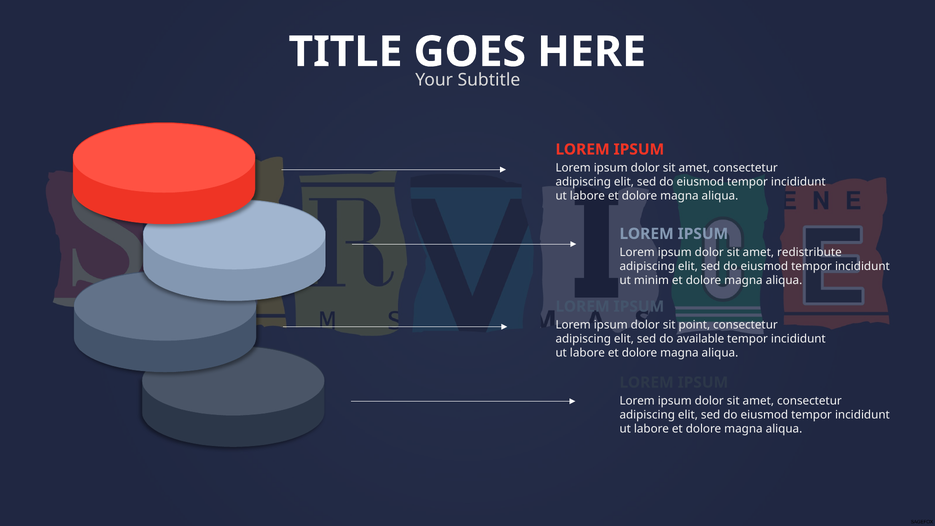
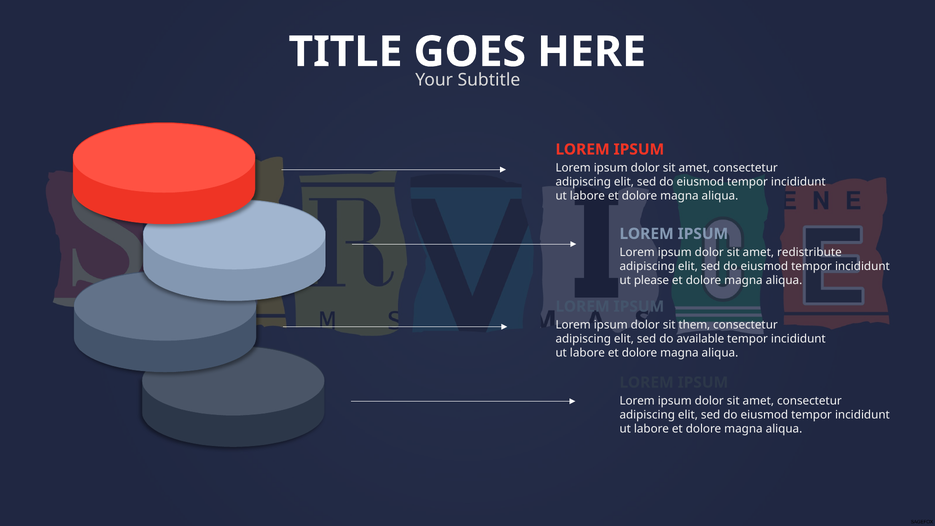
minim: minim -> please (651, 280)
point: point -> them (694, 325)
